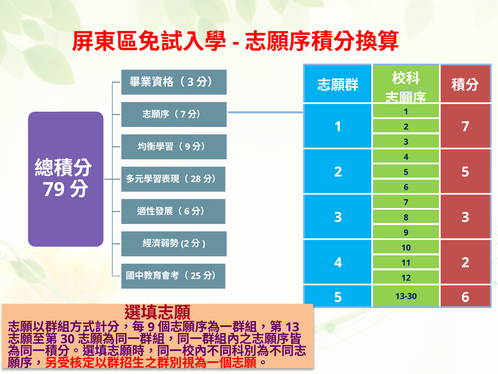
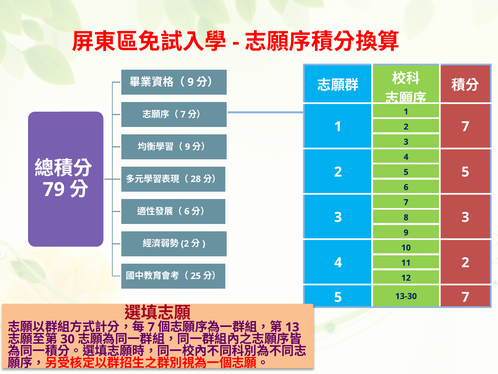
3: 3 -> 9 (191, 82)
13-30 6: 6 -> 7 (465, 297)
9: 9 -> 7 (151, 327)
